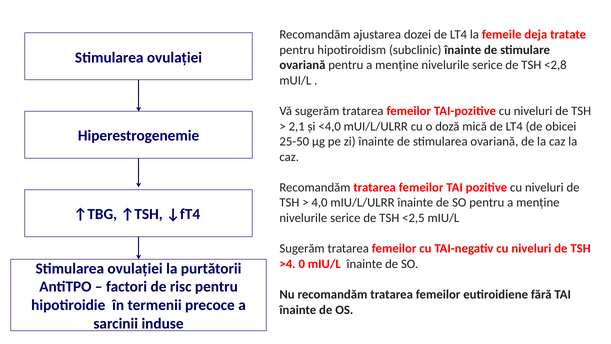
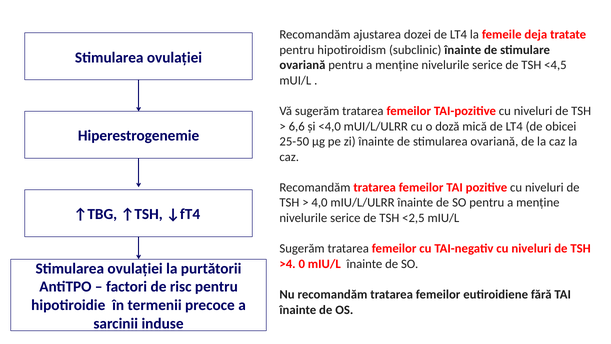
<2,8: <2,8 -> <4,5 (555, 65)
2,1: 2,1 -> 6,6 (297, 126)
